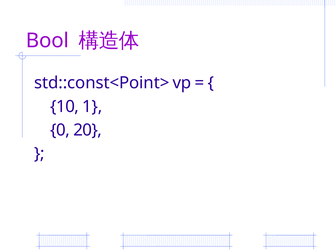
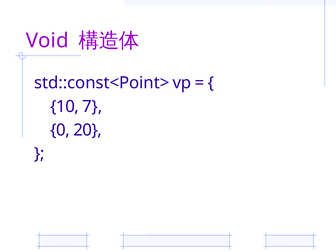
Bool: Bool -> Void (47, 41)
1: 1 -> 7 (92, 106)
